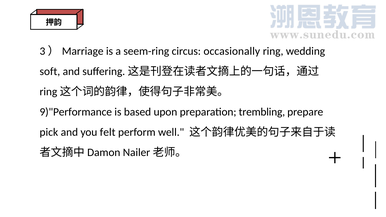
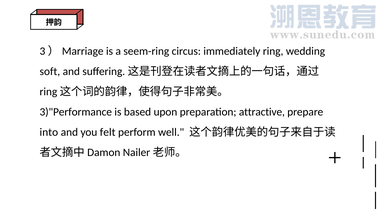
occasionally: occasionally -> immediately (232, 51)
9)"Performance: 9)"Performance -> 3)"Performance (76, 112)
trembling: trembling -> attractive (262, 112)
pick: pick -> into (49, 132)
